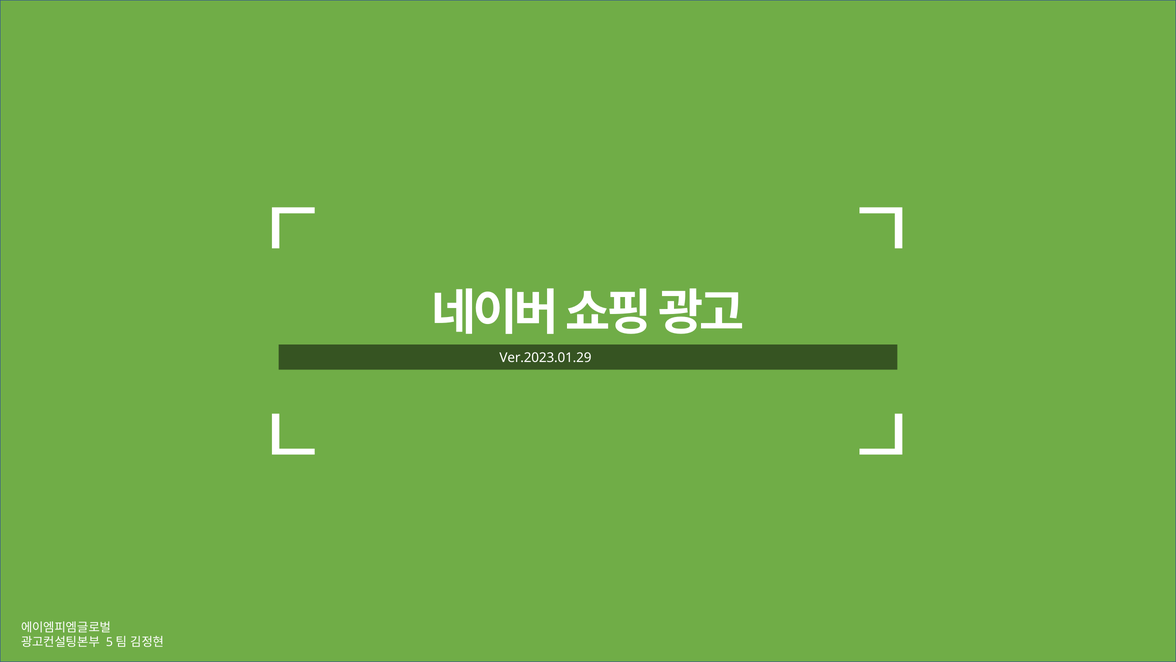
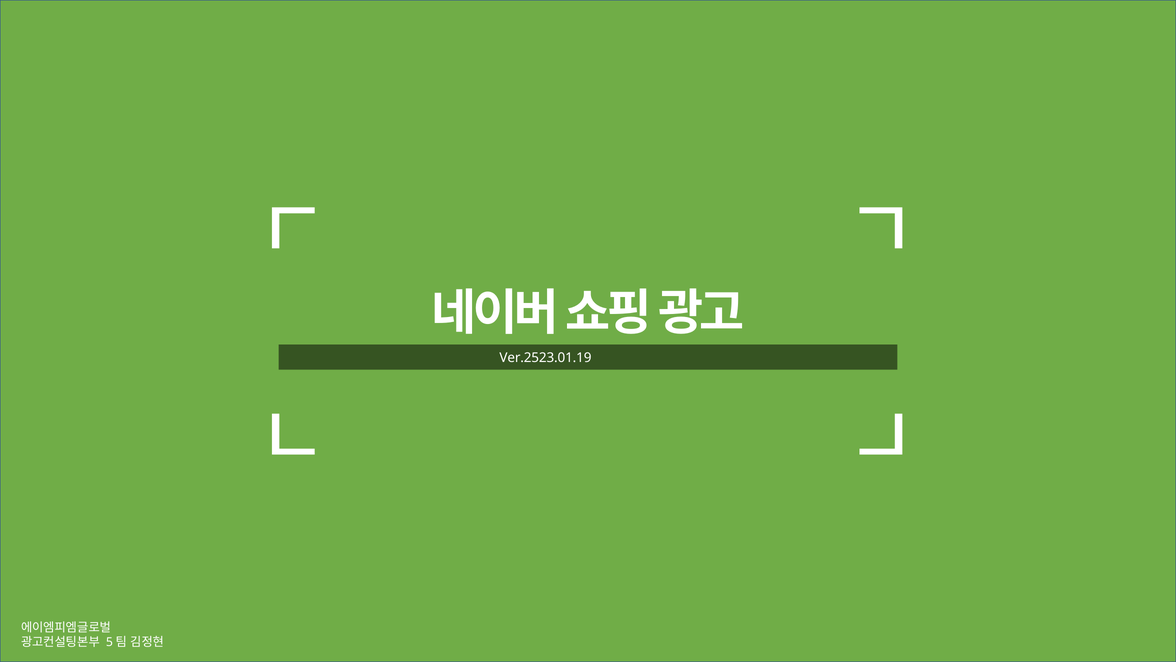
Ver.2023.01.29: Ver.2023.01.29 -> Ver.2523.01.19 (545, 358)
